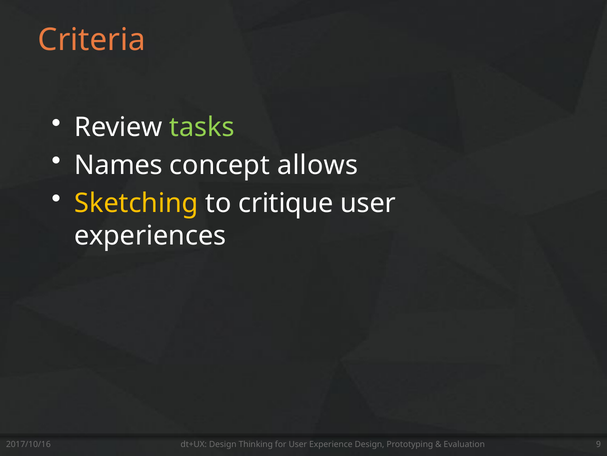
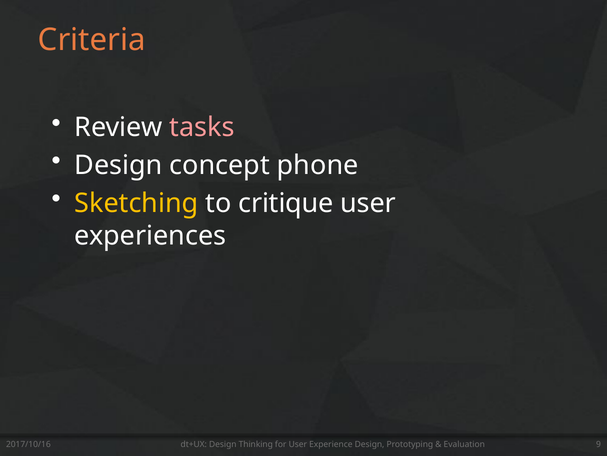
tasks colour: light green -> pink (202, 127)
Names: Names -> Design (118, 165)
allows: allows -> phone (318, 165)
